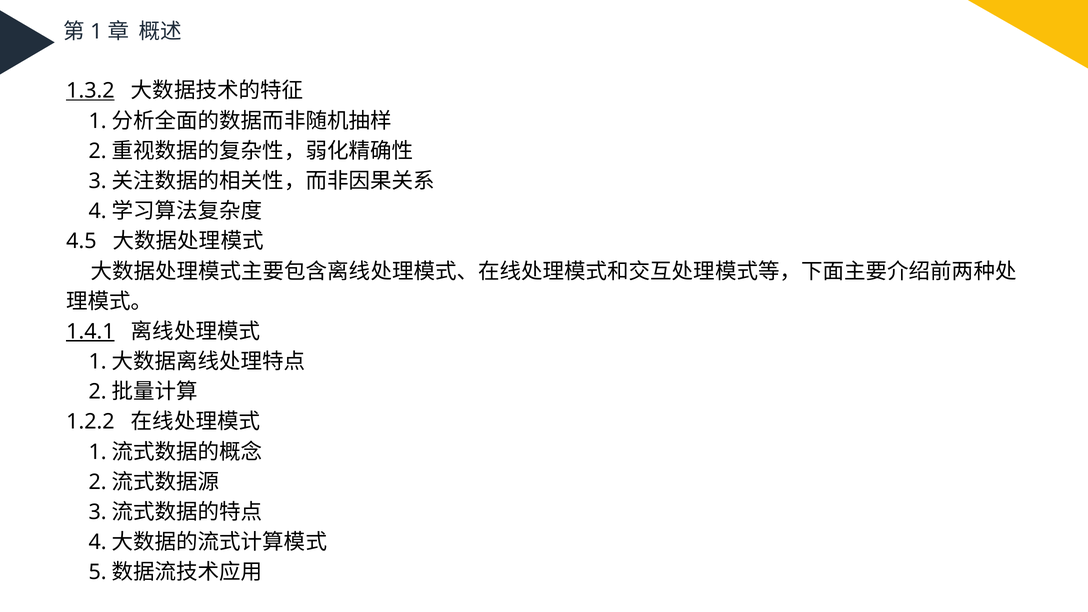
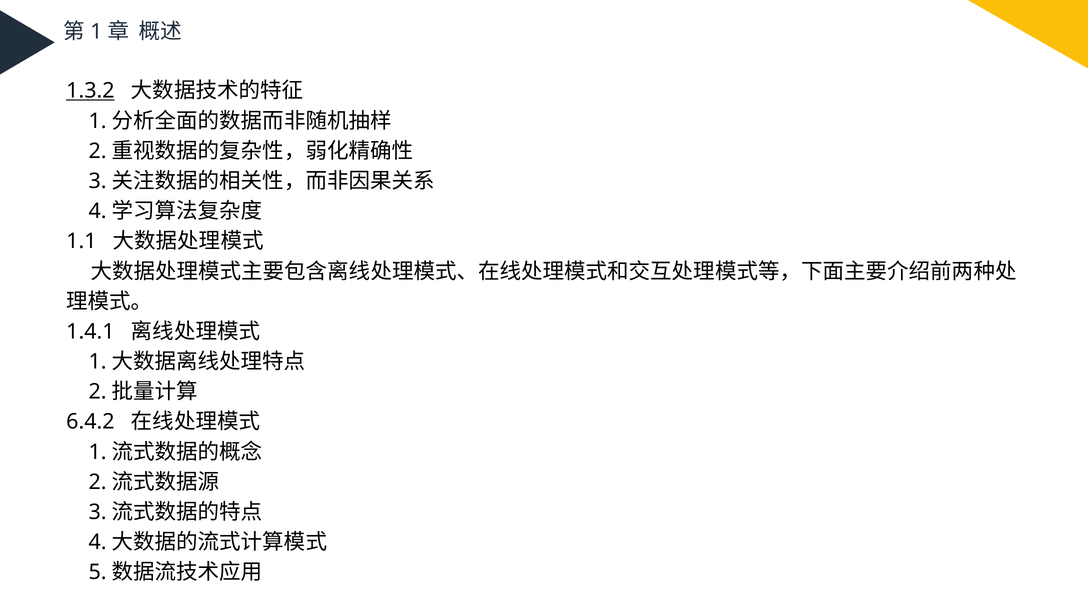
4.5: 4.5 -> 1.1 (81, 241)
1.4.1 underline: present -> none (90, 332)
1.2.2: 1.2.2 -> 6.4.2 (90, 422)
